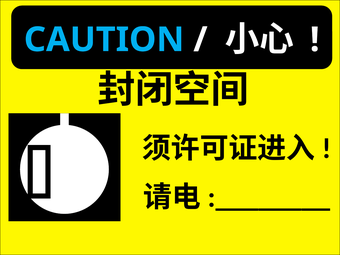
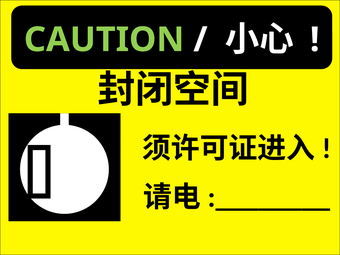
CAUTION colour: light blue -> light green (104, 40)
